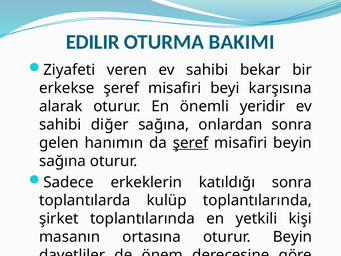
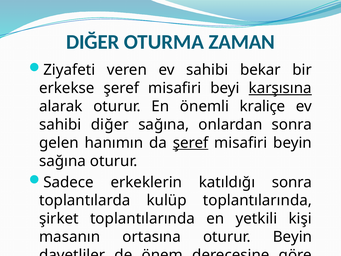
EDILIR: EDILIR -> DIĞER (93, 42)
BAKIMI: BAKIMI -> ZAMAN (242, 42)
karşısına underline: none -> present (280, 88)
yeridir: yeridir -> kraliçe (263, 106)
